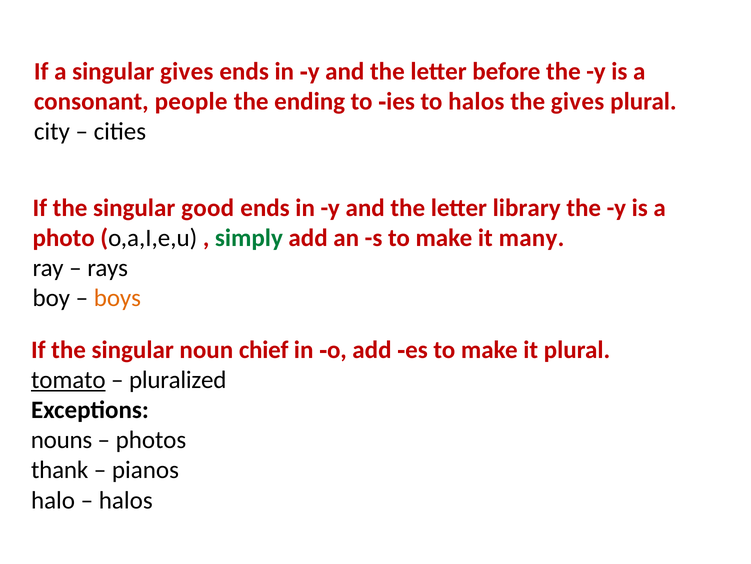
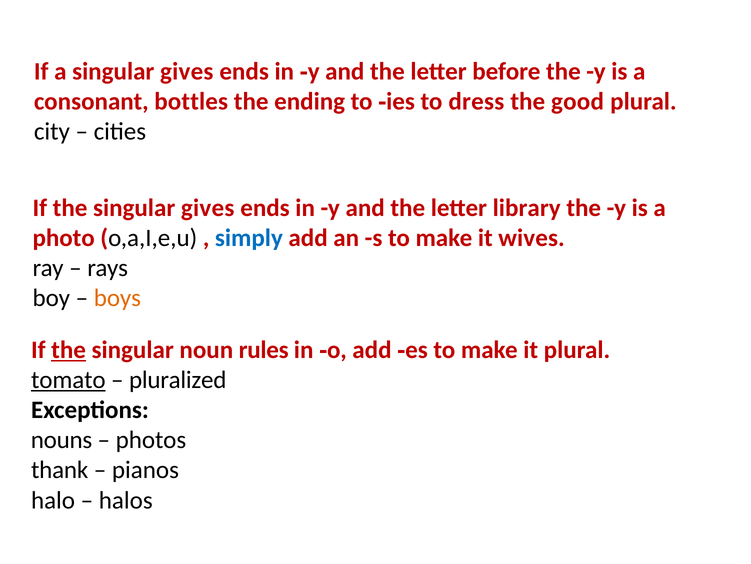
people: people -> bottles (191, 101)
to halos: halos -> dress (476, 101)
the gives: gives -> good (578, 101)
the singular good: good -> gives (208, 207)
simply colour: green -> blue (249, 237)
many: many -> wives (532, 237)
the underline: none -> present (69, 349)
chief: chief -> rules (264, 349)
